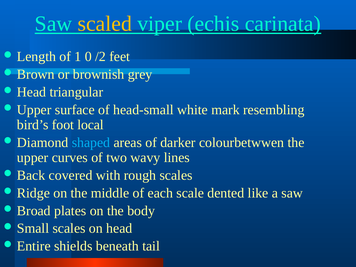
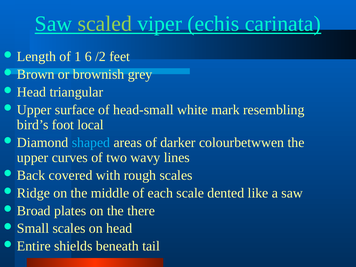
scaled colour: yellow -> light green (105, 24)
0: 0 -> 6 (88, 57)
body: body -> there (141, 211)
